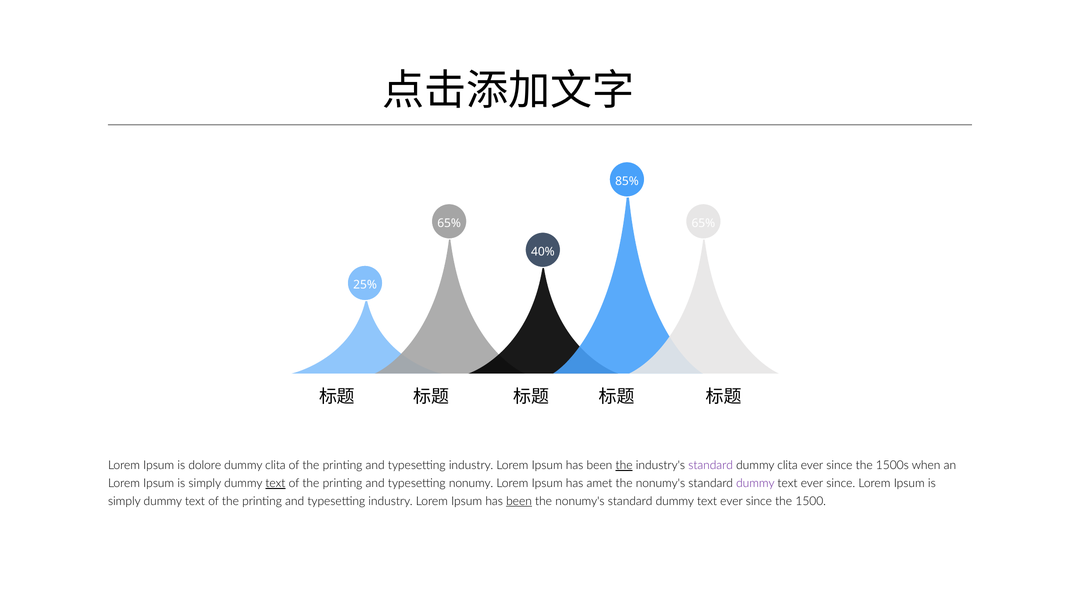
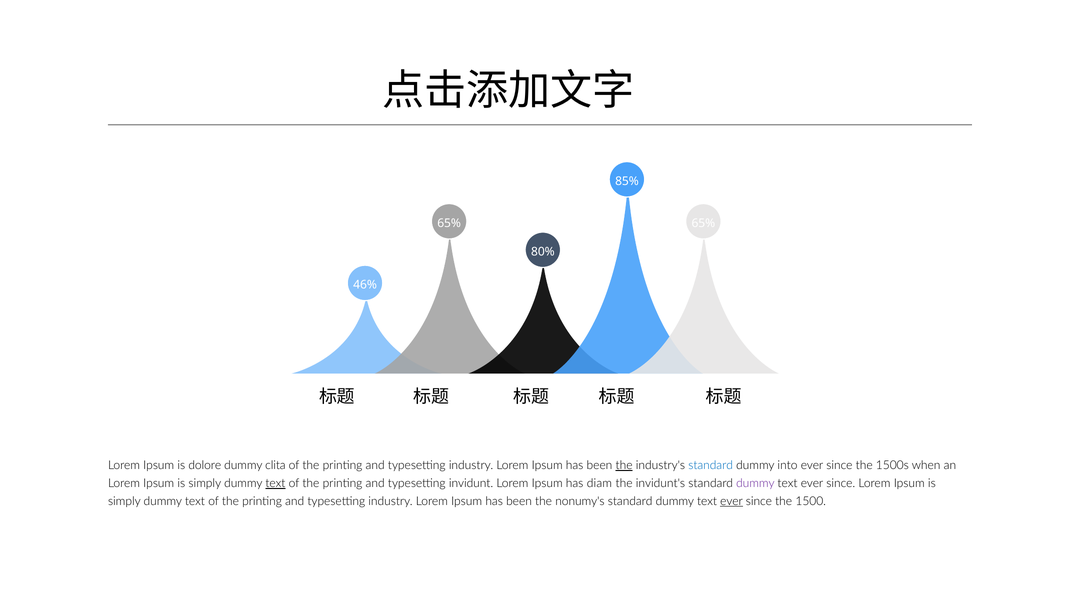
40%: 40% -> 80% (543, 252)
25%: 25% -> 46% (365, 285)
standard colour: purple -> blue (711, 466)
clita: clita -> into (788, 466)
nonumy: nonumy -> invidunt (471, 484)
amet: amet -> diam (599, 484)
nonumy's: nonumy's -> invidunt's (660, 484)
been underline: present -> none (519, 502)
ever underline: none -> present (732, 502)
